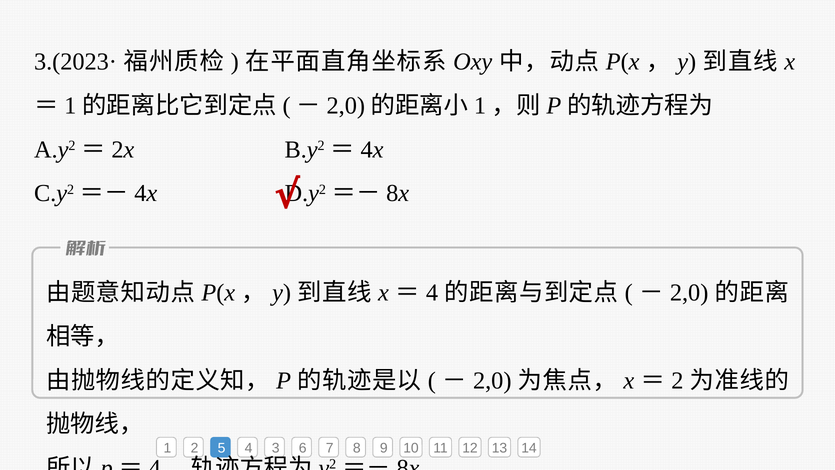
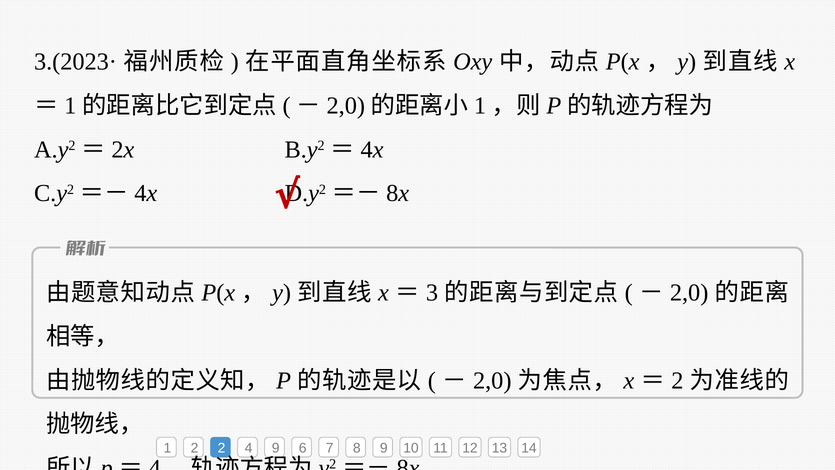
4: 4 -> 3 (432, 292)
2 5: 5 -> 2 (222, 448)
4 3: 3 -> 9 (276, 448)
